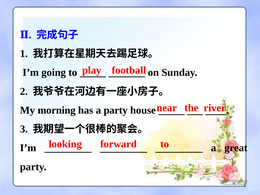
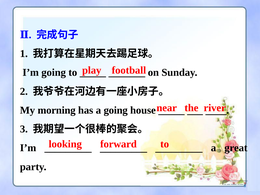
a party: party -> going (116, 110)
